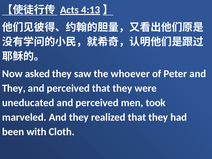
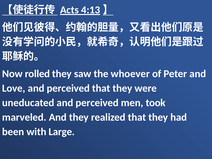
asked: asked -> rolled (37, 74)
They: They -> Love (14, 88)
Cloth: Cloth -> Large (62, 132)
